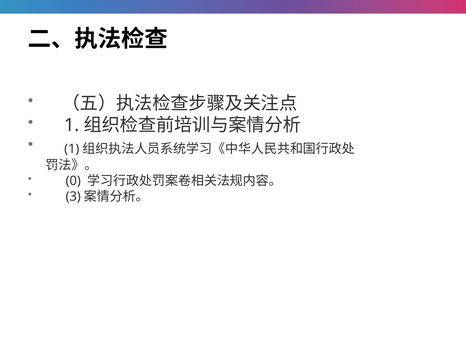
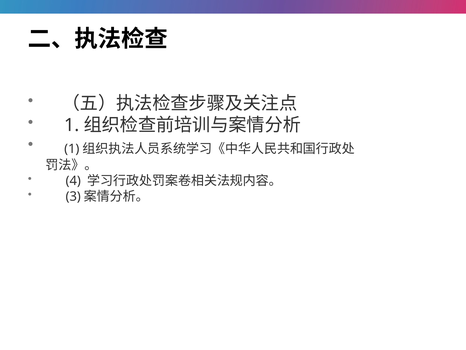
0: 0 -> 4 (73, 181)
